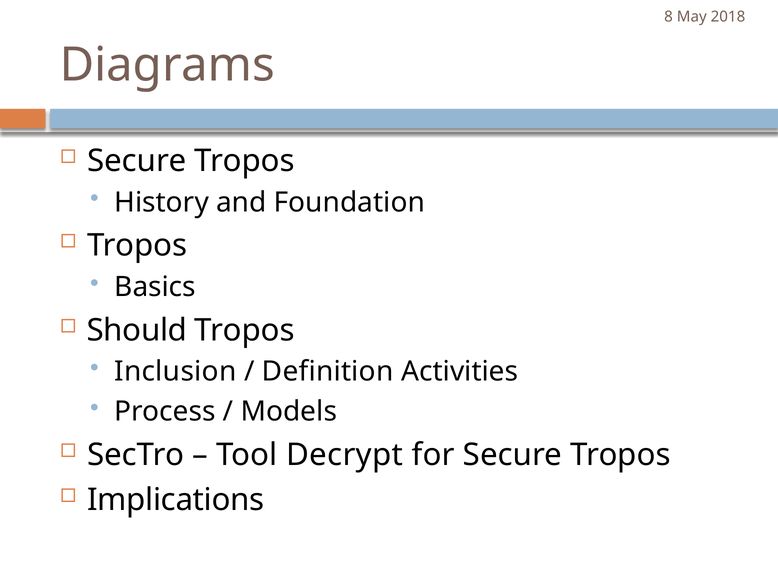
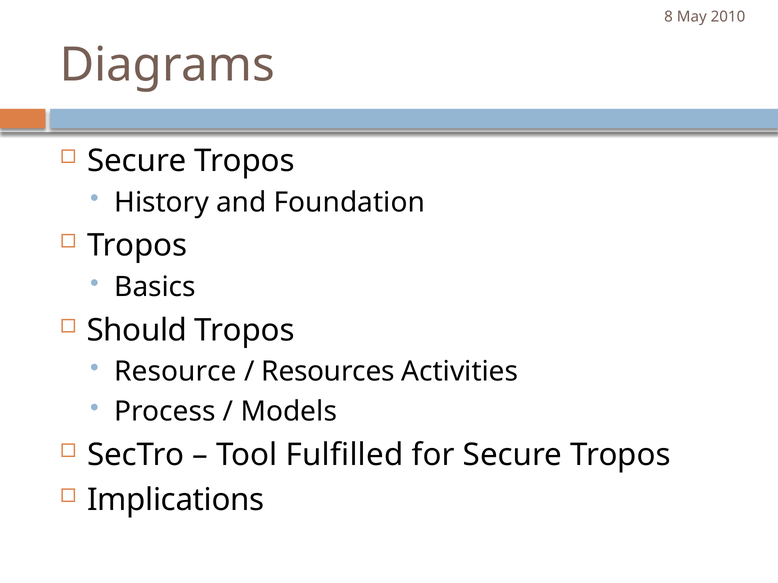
2018: 2018 -> 2010 (728, 17)
Inclusion: Inclusion -> Resource (175, 372)
Definition: Definition -> Resources (328, 372)
Decrypt: Decrypt -> Fulfilled (345, 455)
